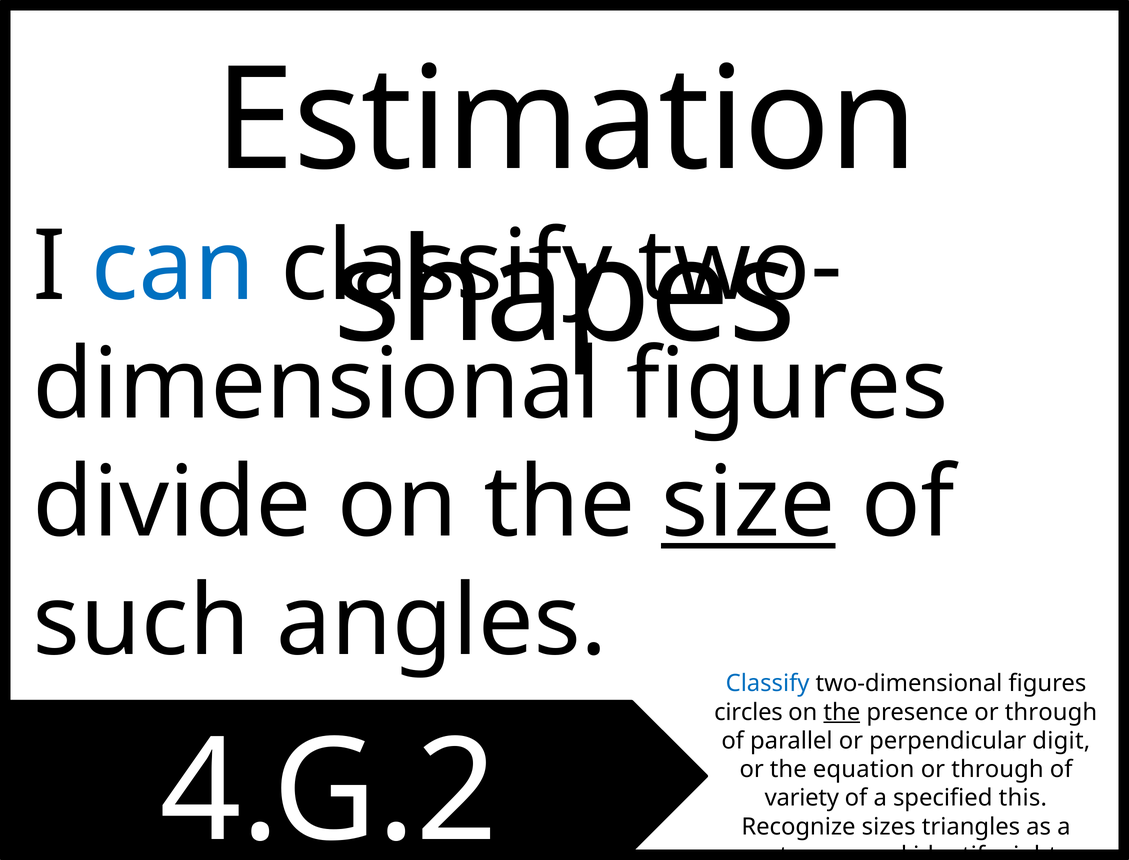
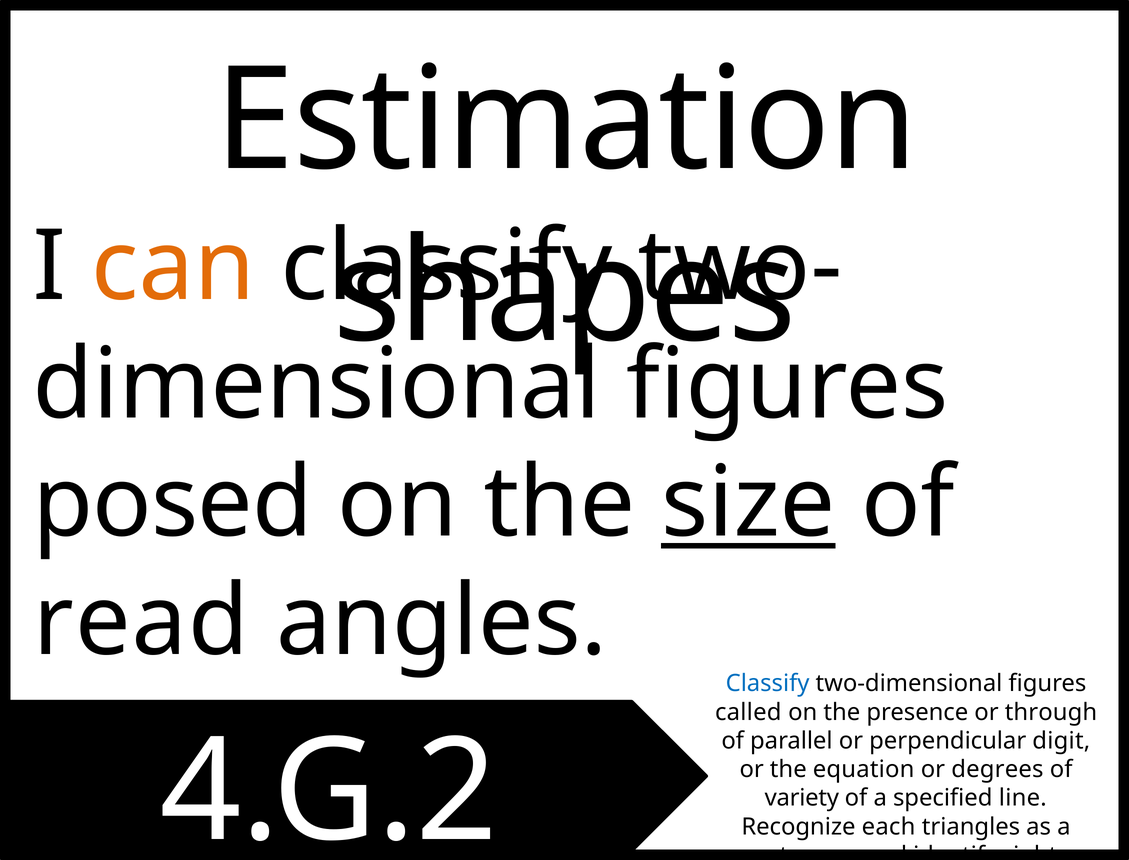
can colour: blue -> orange (173, 267)
divide: divide -> posed (173, 503)
such: such -> read (141, 622)
circles: circles -> called (748, 712)
the underline: present -> none (842, 712)
through: through -> degrees (997, 770)
this: this -> line (1023, 798)
sizes: sizes -> each (889, 827)
